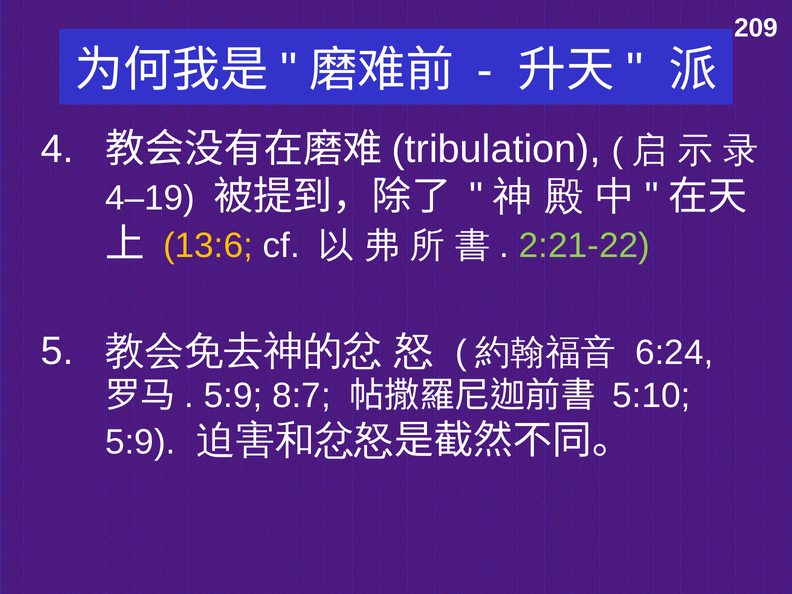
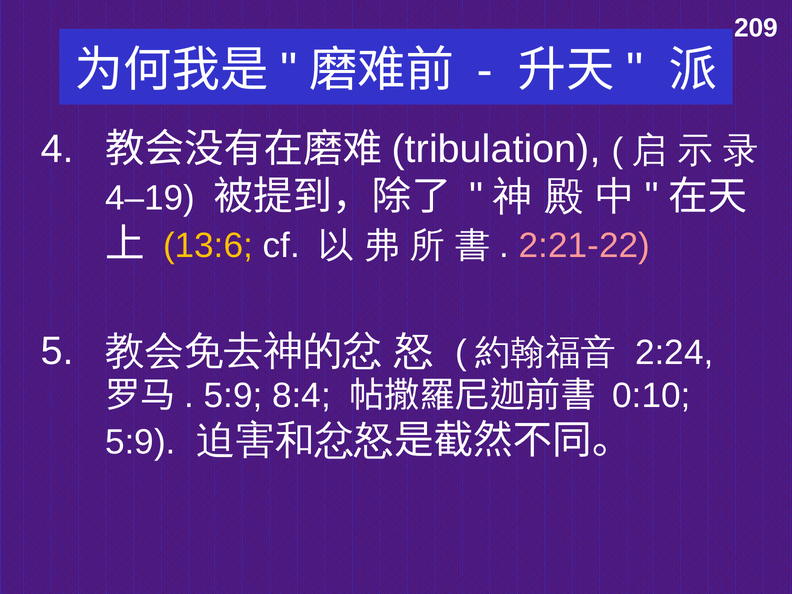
2:21-22 colour: light green -> pink (584, 246)
6:24: 6:24 -> 2:24 (674, 353)
8:7: 8:7 -> 8:4 (301, 396)
5:10: 5:10 -> 0:10 (651, 396)
